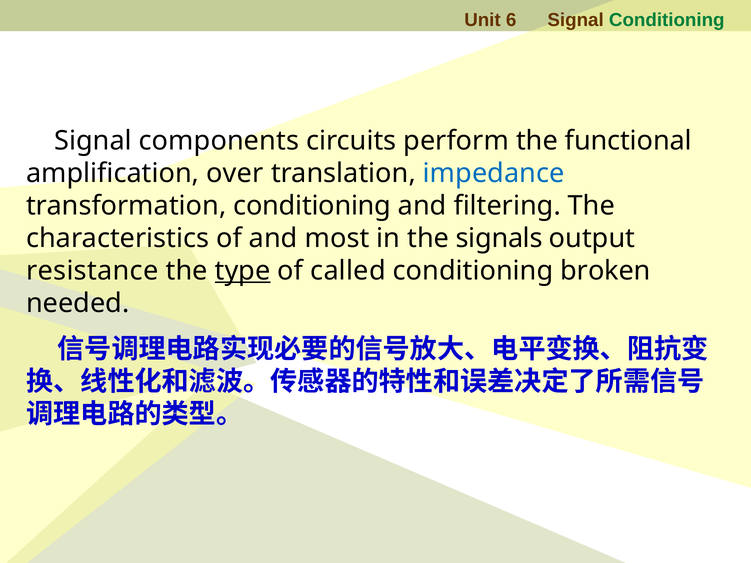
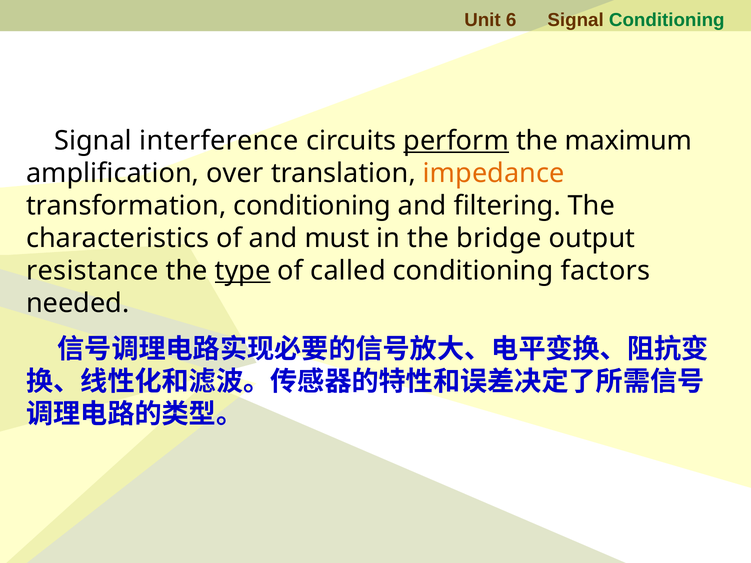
components: components -> interference (219, 141)
perform underline: none -> present (456, 141)
functional: functional -> maximum (628, 141)
impedance colour: blue -> orange (494, 173)
most: most -> must (337, 238)
signals: signals -> bridge (499, 238)
broken: broken -> factors (605, 271)
